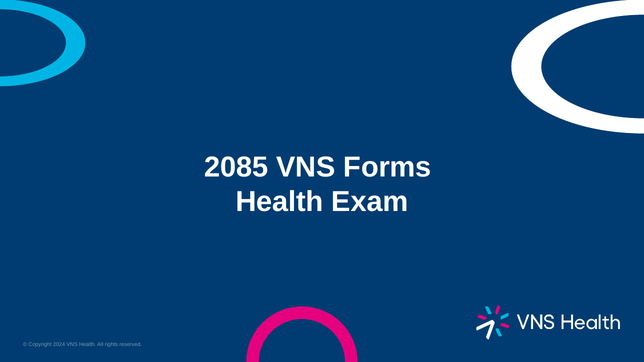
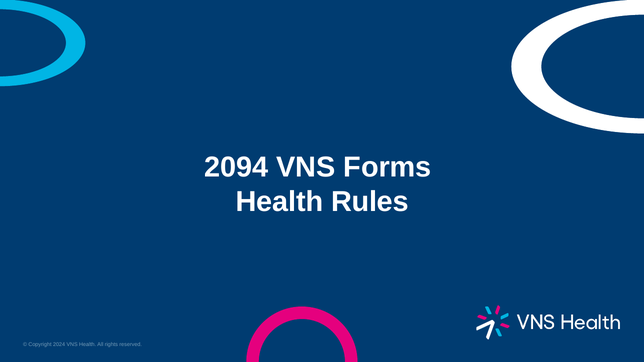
2085: 2085 -> 2094 (236, 167)
Exam: Exam -> Rules (370, 202)
